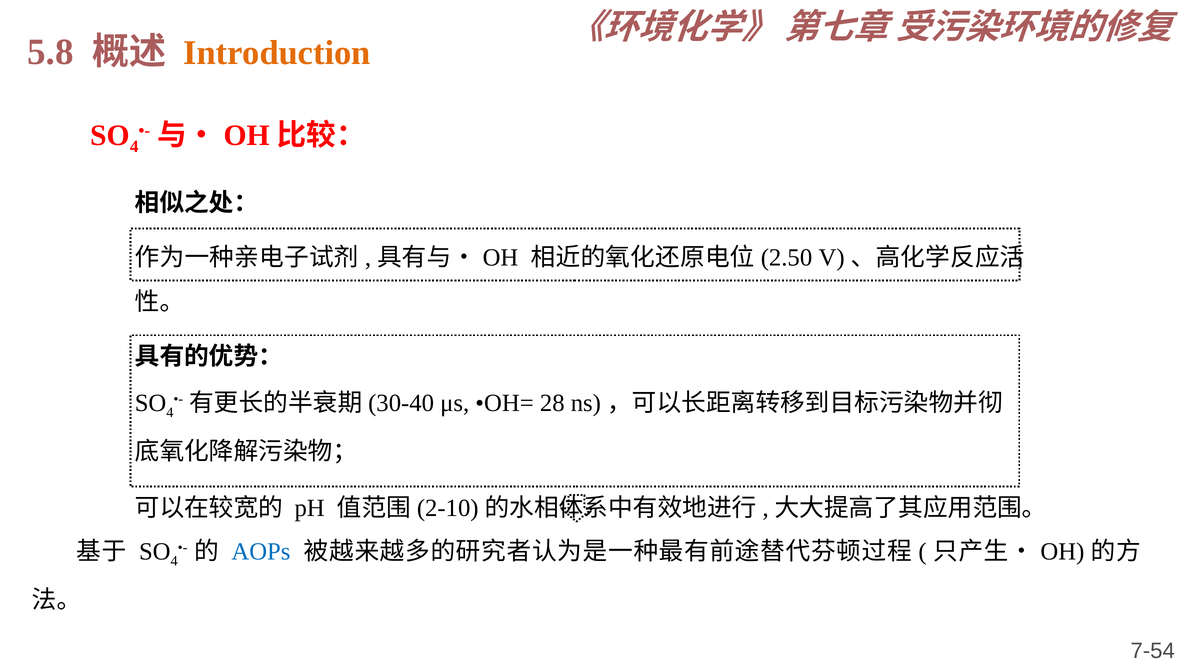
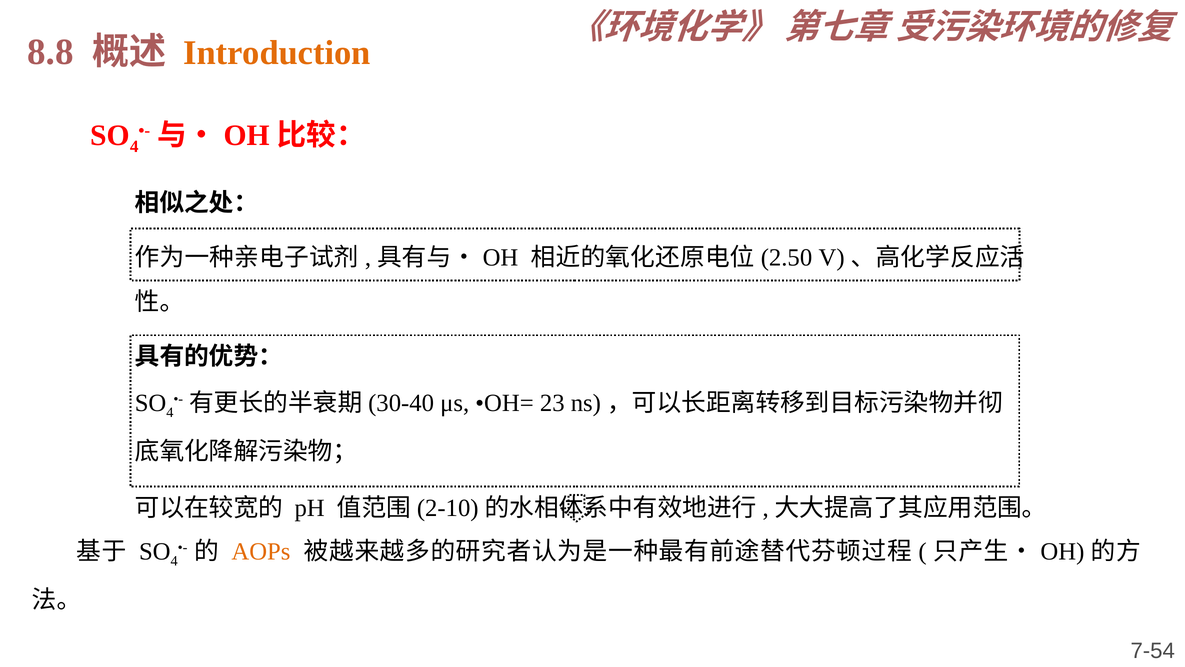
5.8: 5.8 -> 8.8 (50, 52)
28: 28 -> 23 (552, 403)
AOPs colour: blue -> orange (261, 551)
